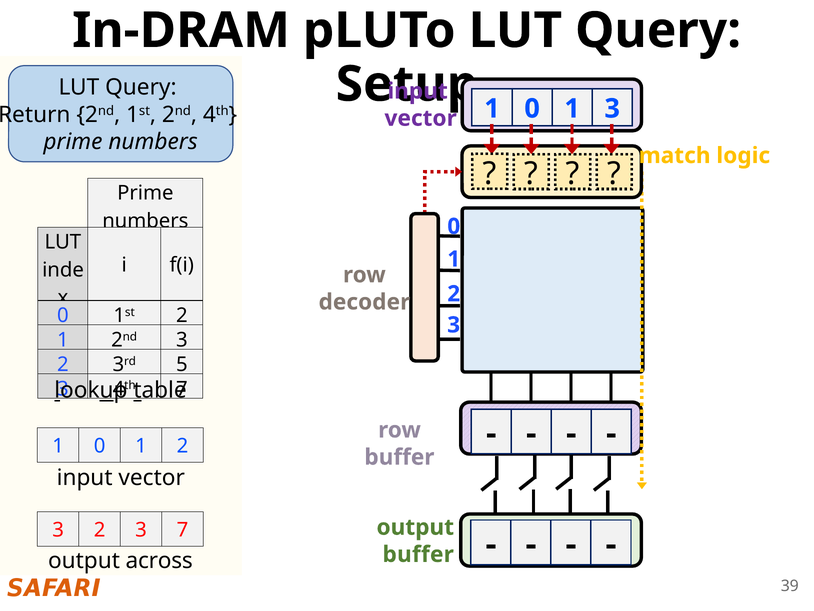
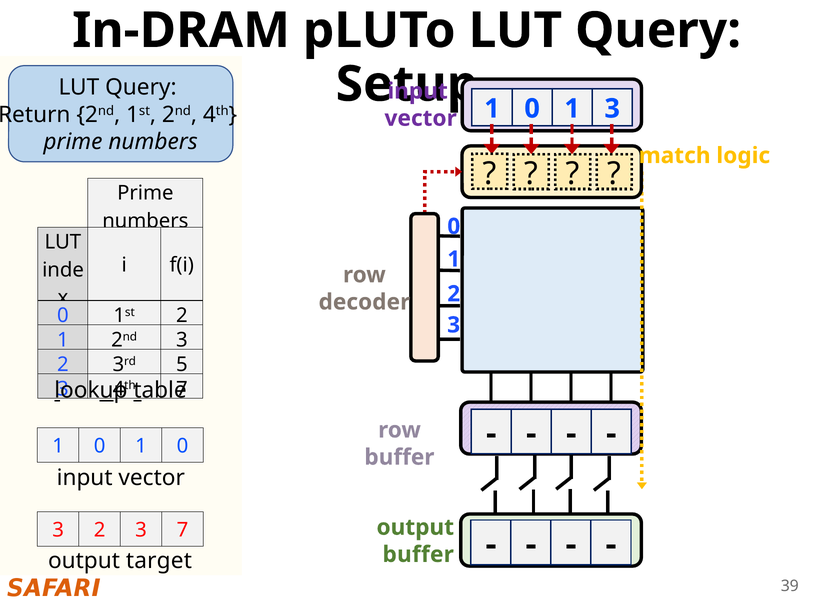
1 0 1 2: 2 -> 0 (183, 446)
across: across -> target (159, 560)
